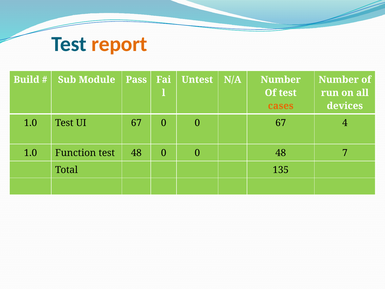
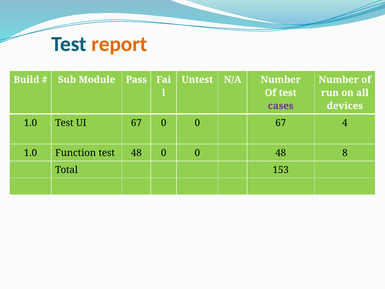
cases colour: orange -> purple (281, 106)
7: 7 -> 8 (345, 153)
135: 135 -> 153 (281, 170)
